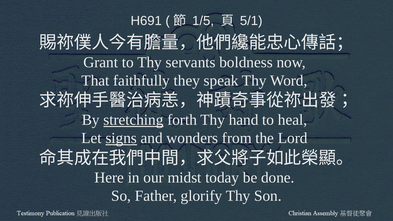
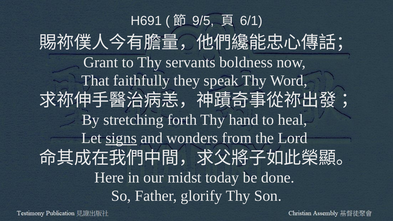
1/5: 1/5 -> 9/5 (203, 21)
5/1: 5/1 -> 6/1 (251, 21)
stretching underline: present -> none (133, 120)
